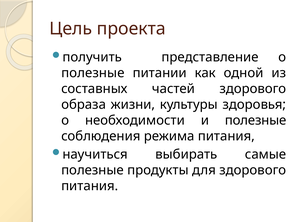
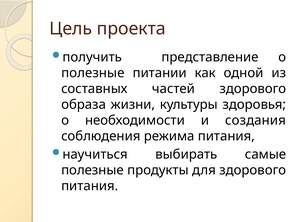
и полезные: полезные -> создания (255, 120)
